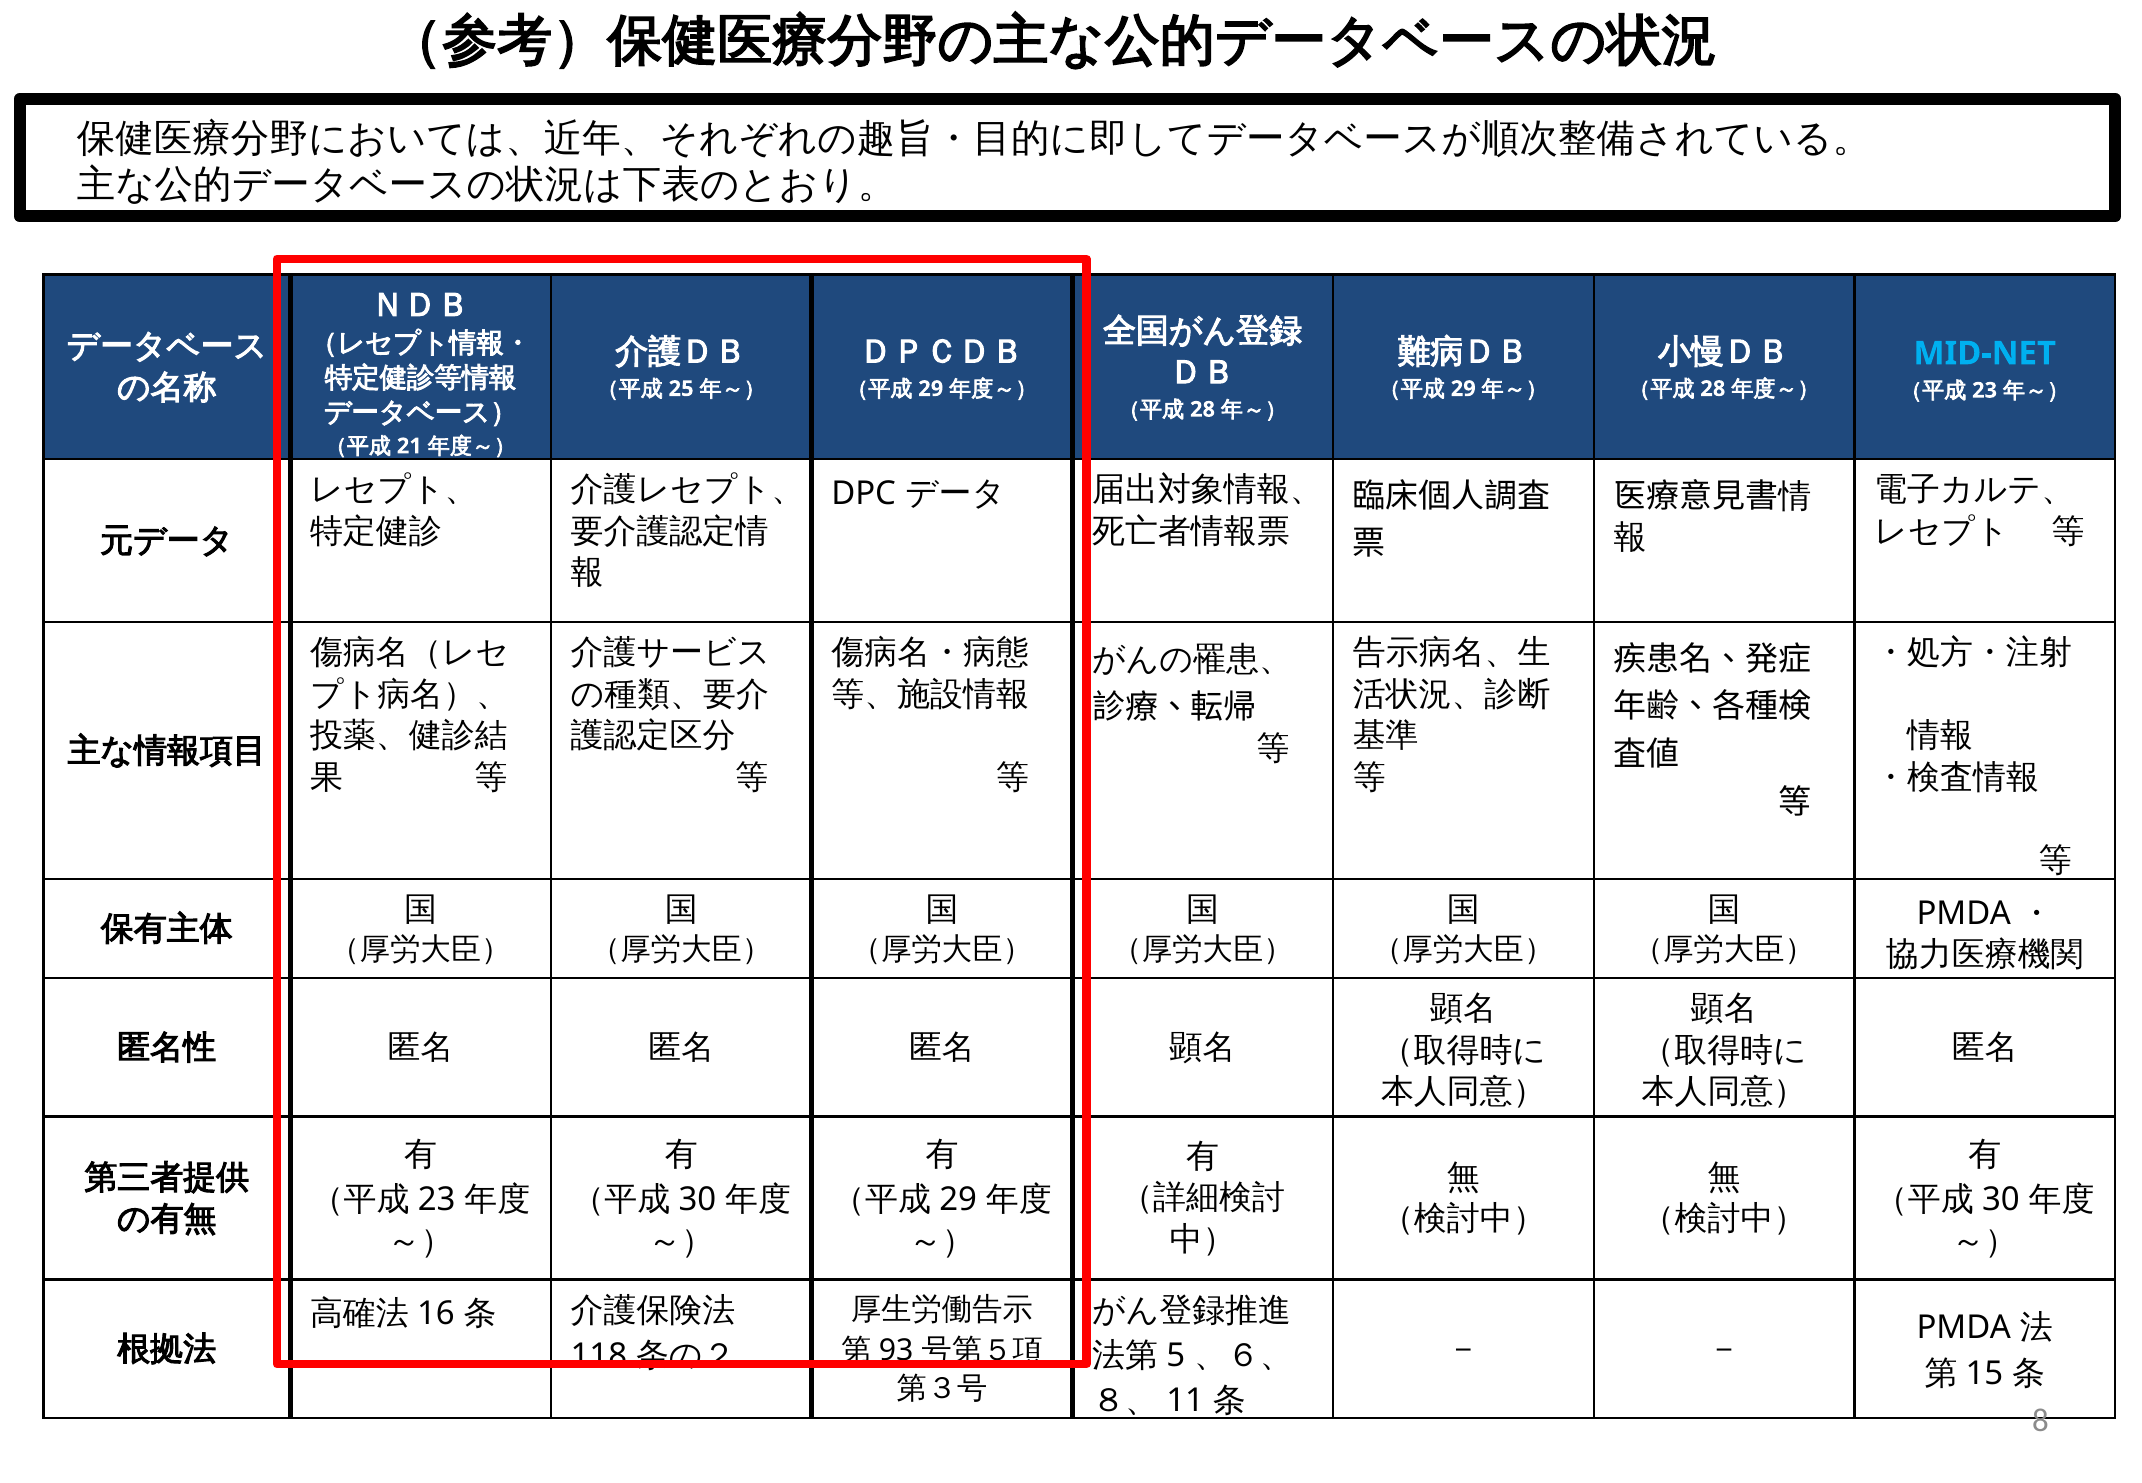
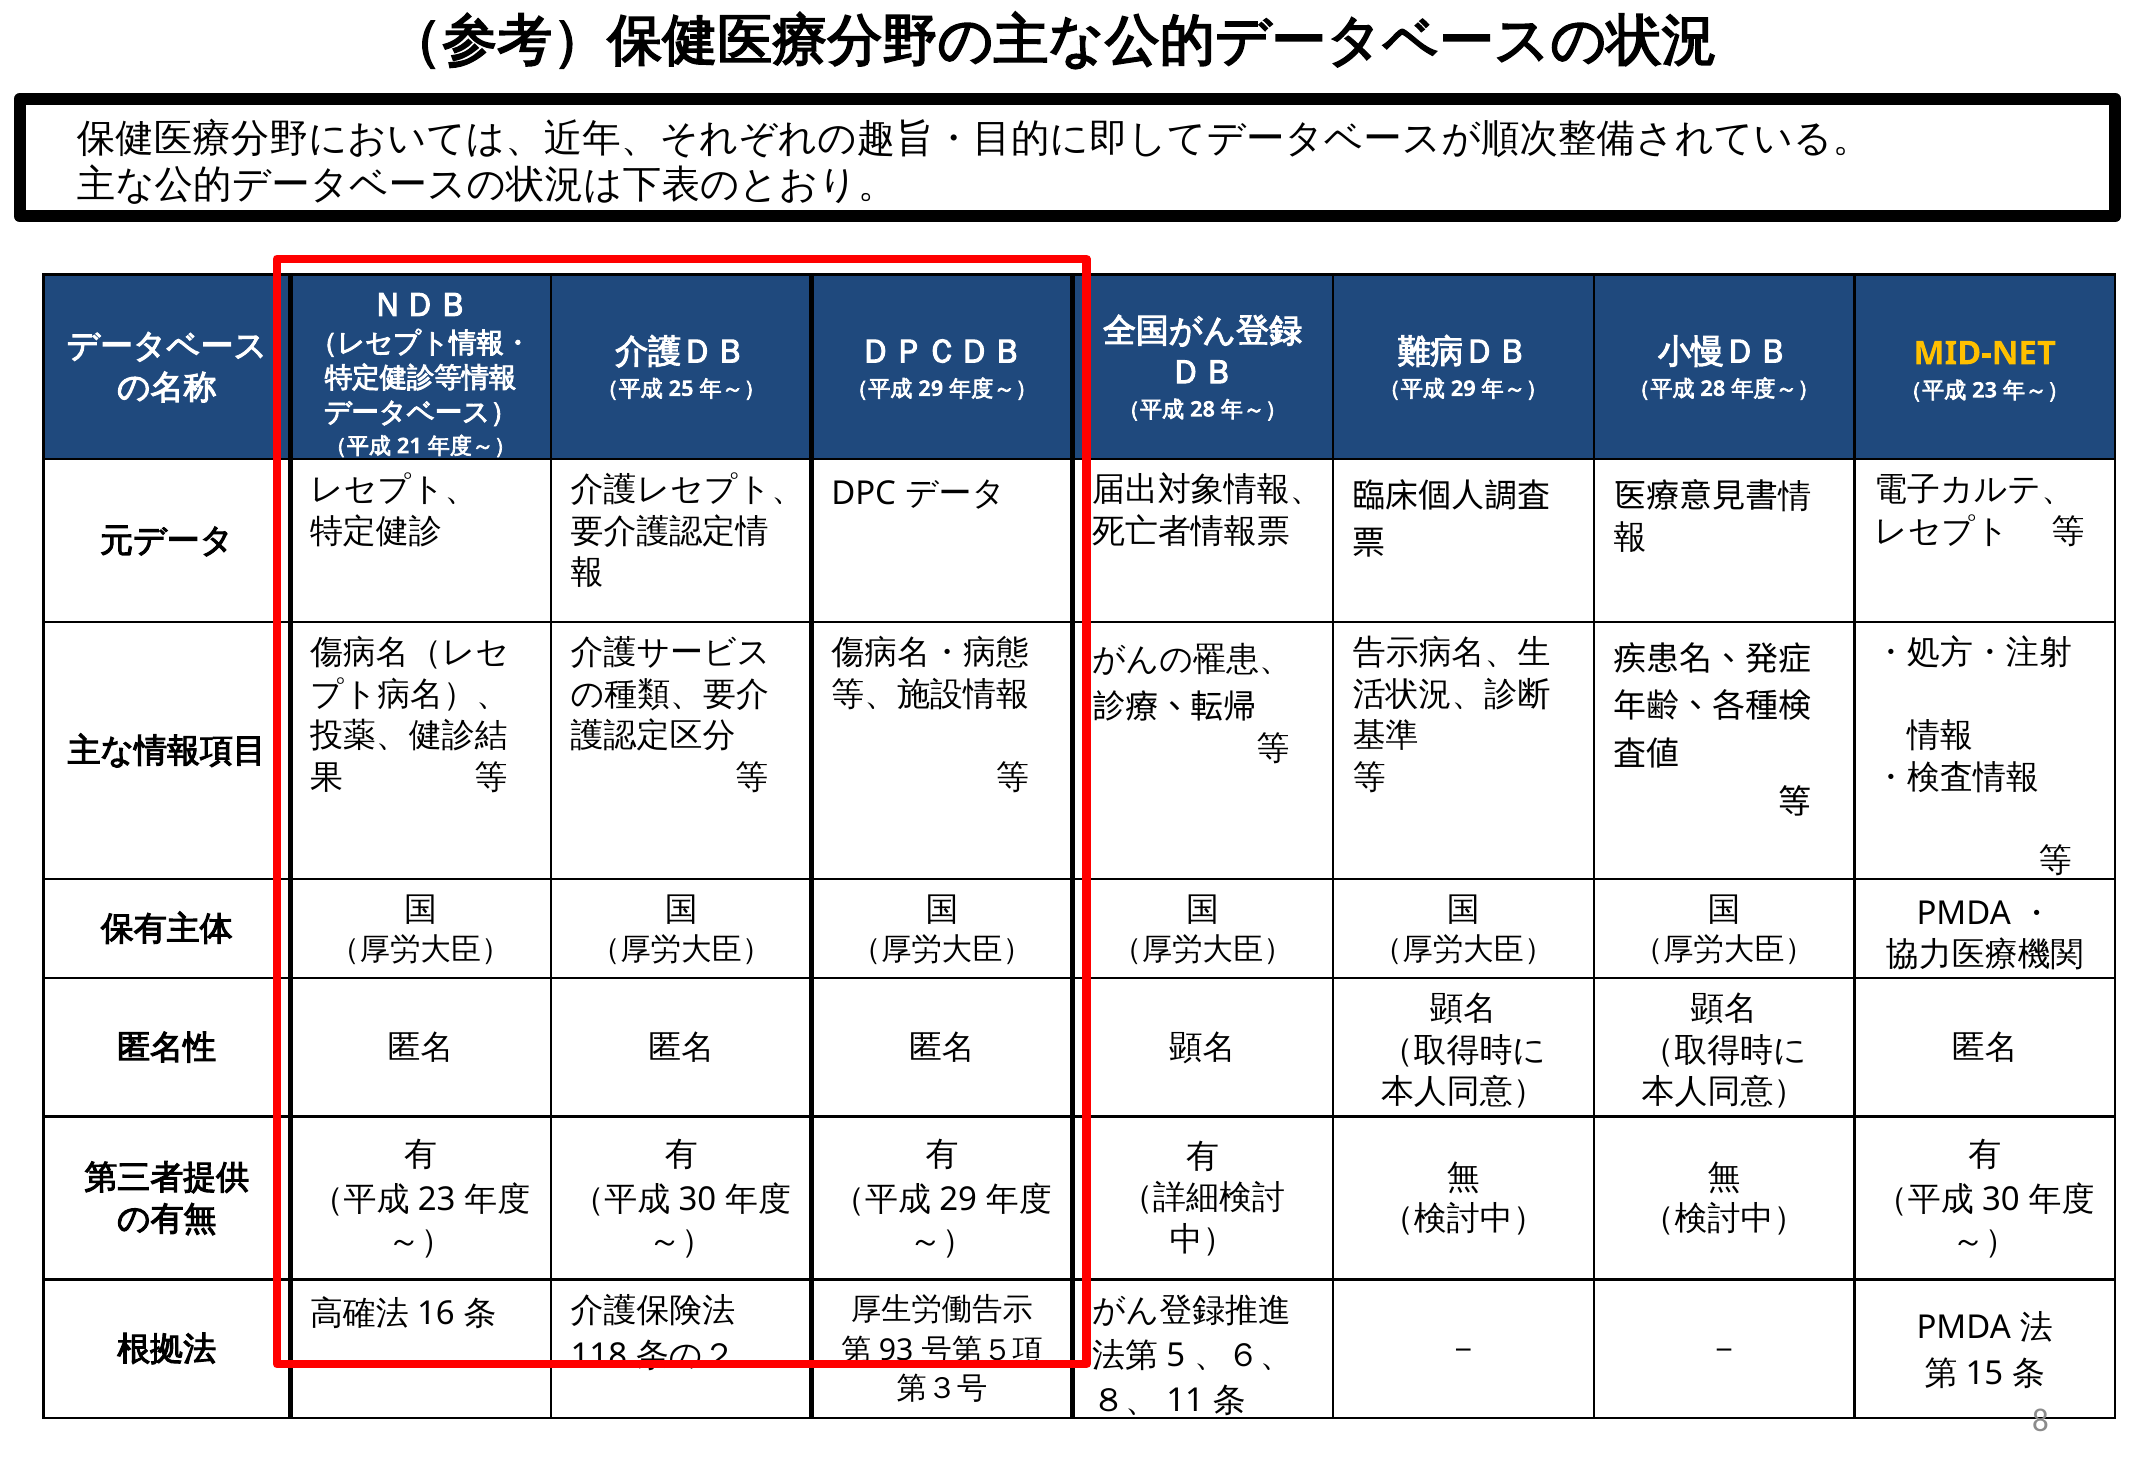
MID-NET colour: light blue -> yellow (1985, 353)
